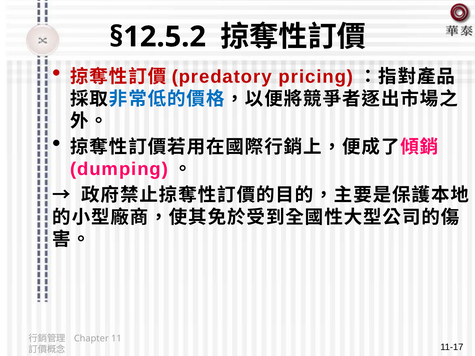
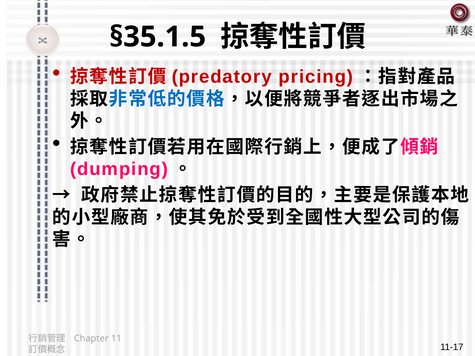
§12.5.2: §12.5.2 -> §35.1.5 (158, 37)
